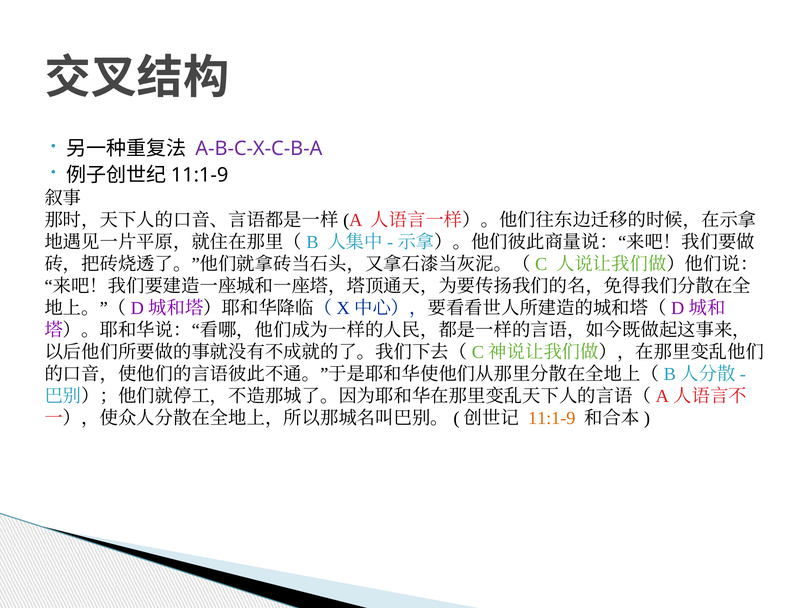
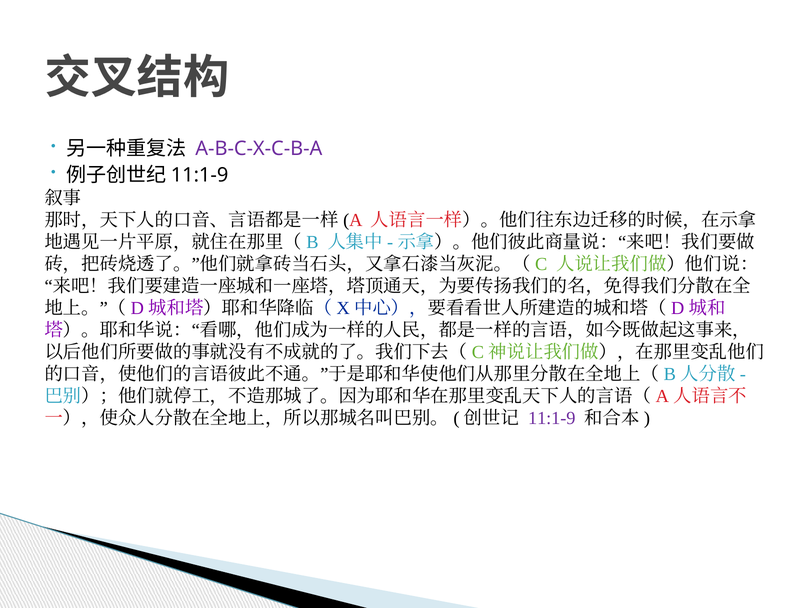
11:1-9 colour: orange -> purple (552, 418)
